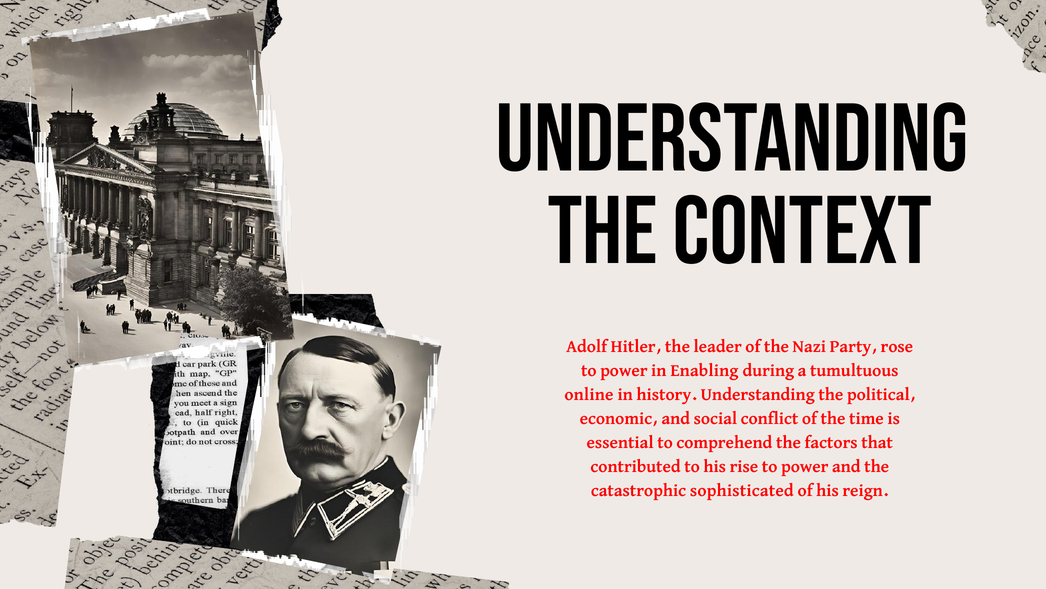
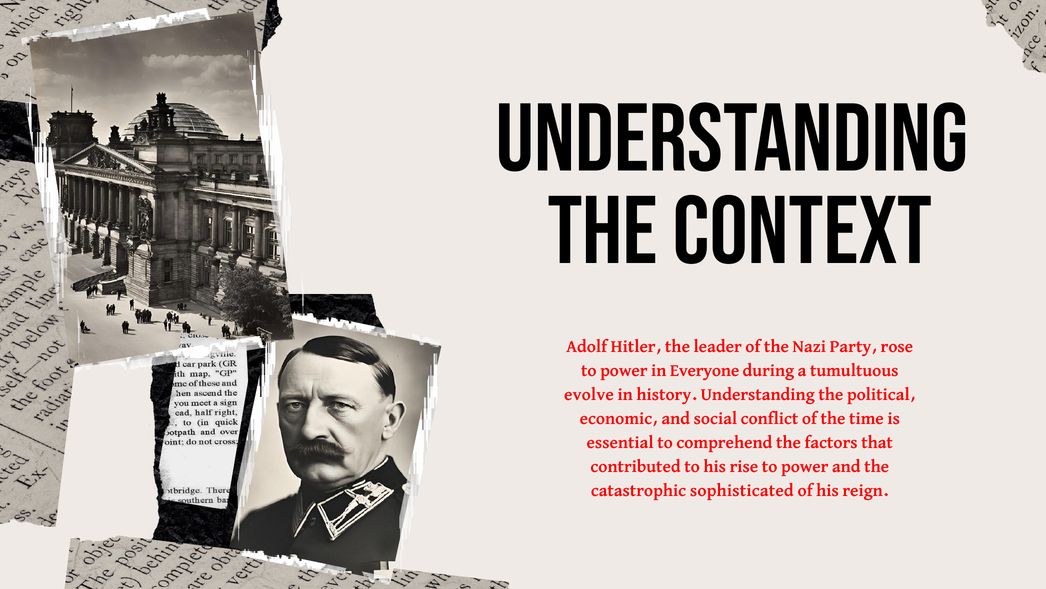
Enabling: Enabling -> Everyone (705, 370)
online: online -> evolve (589, 394)
